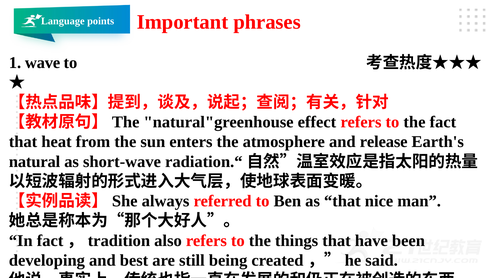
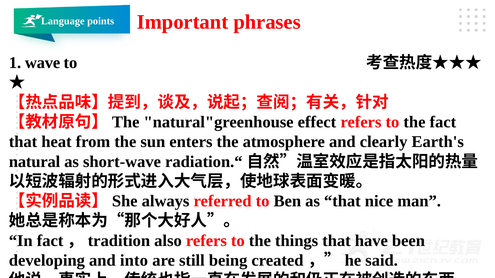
release: release -> clearly (384, 142)
best: best -> into (134, 261)
